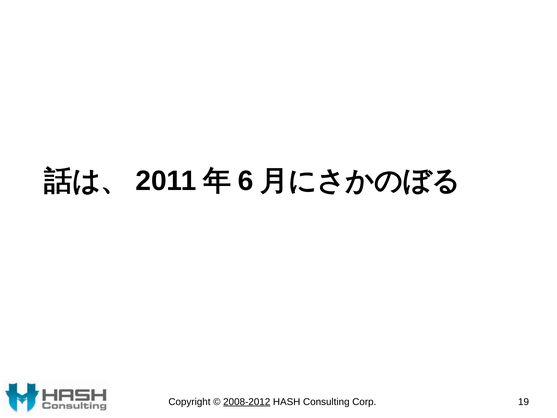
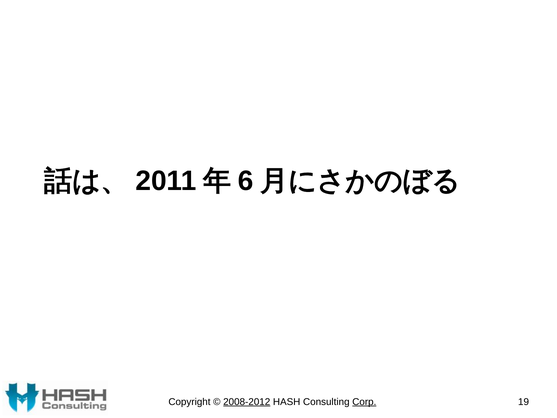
Corp underline: none -> present (364, 402)
